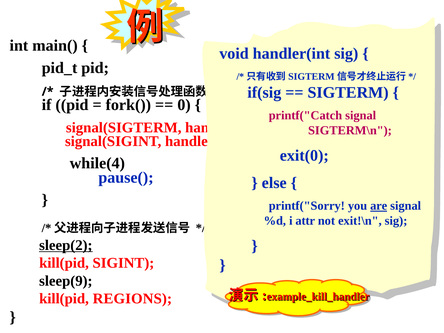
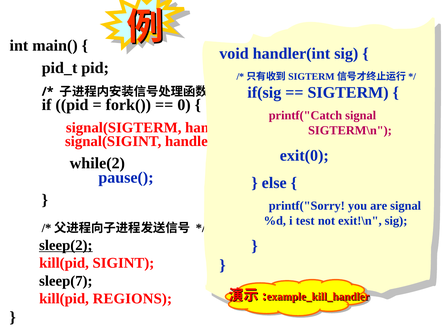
while(4: while(4 -> while(2 (97, 163)
are underline: present -> none (379, 206)
attr: attr -> test (305, 221)
sleep(9: sleep(9 -> sleep(7 (66, 281)
